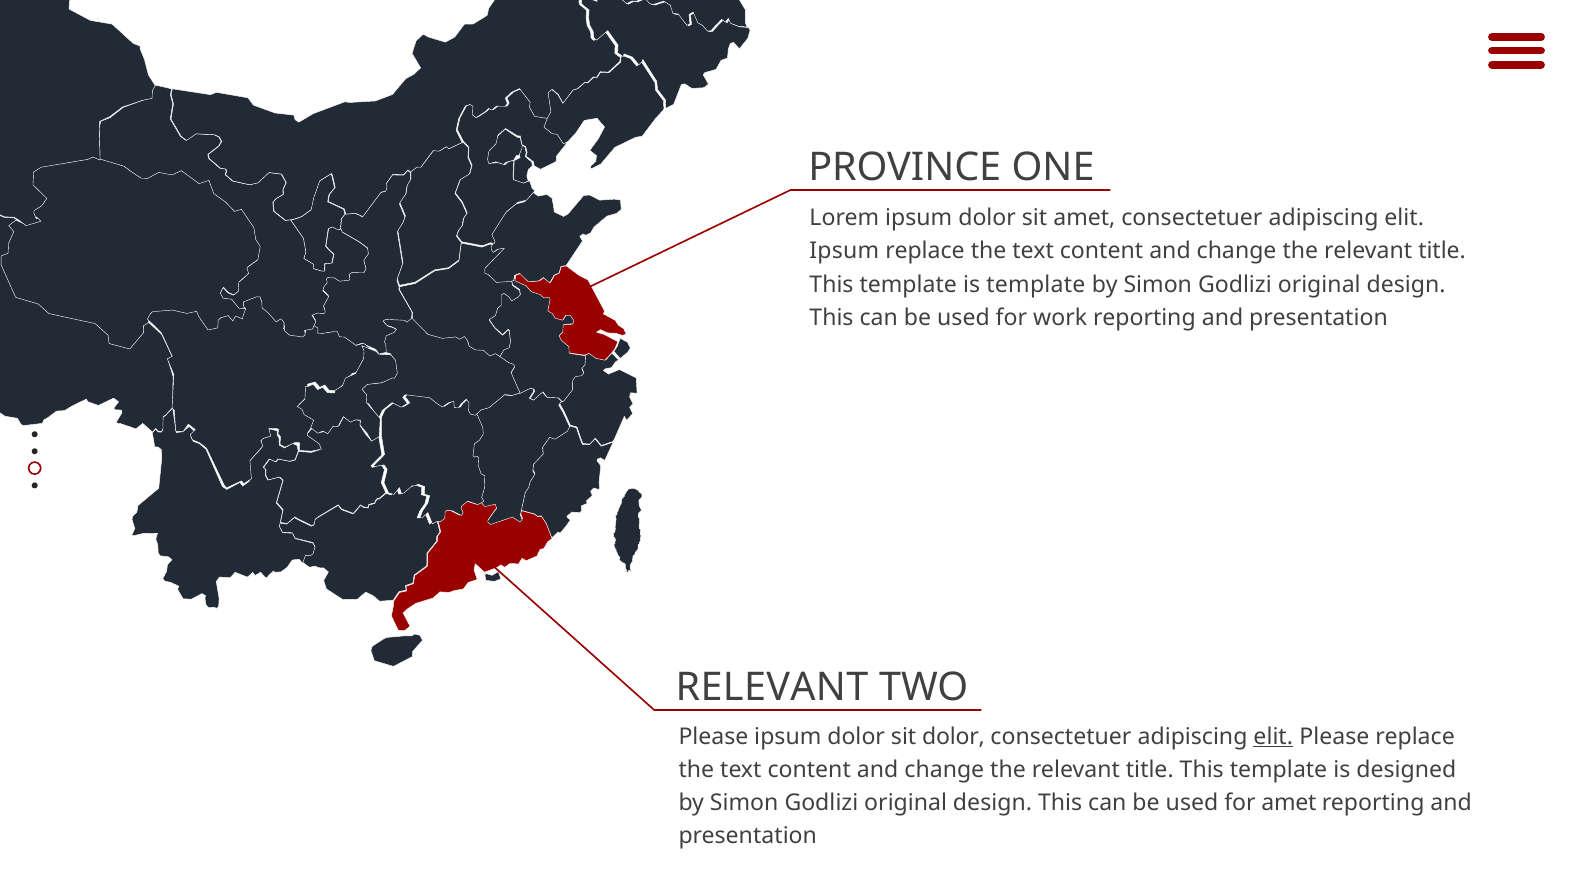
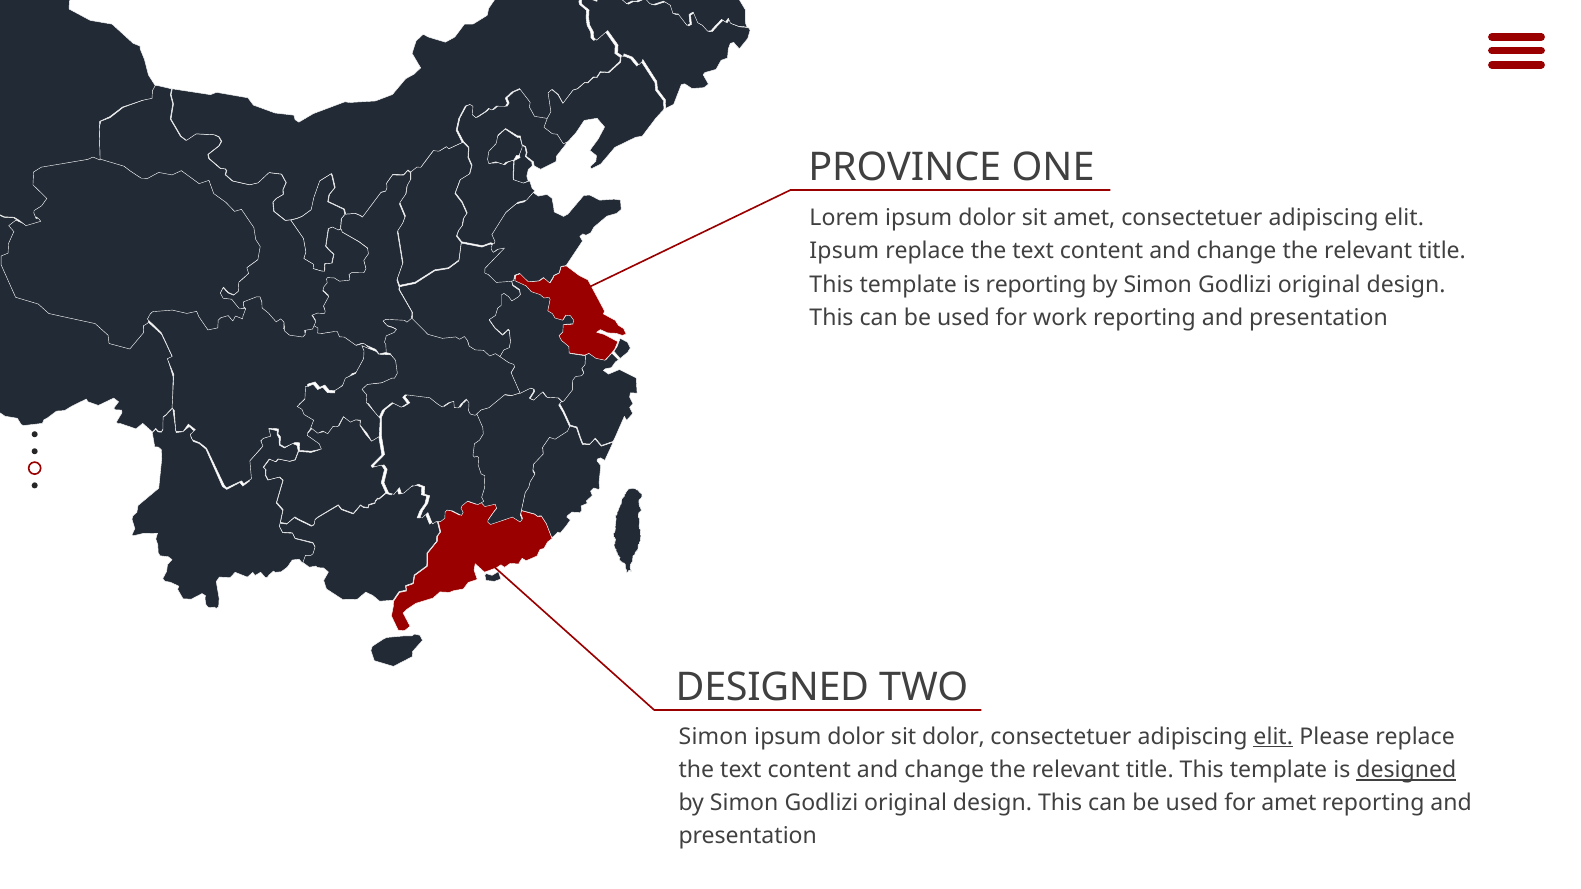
is template: template -> reporting (1036, 285)
RELEVANT: RELEVANT -> DESIGNED (772, 687)
Please: Please -> Simon (713, 737)
designed underline: none -> present (1406, 770)
